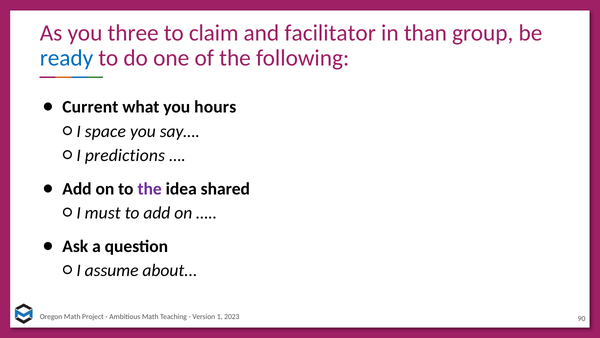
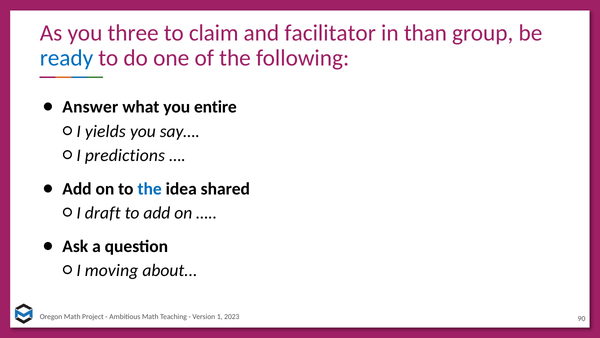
Current: Current -> Answer (90, 107)
hours: hours -> entire (215, 107)
space: space -> yields (105, 131)
the colour: purple -> blue (150, 189)
must: must -> draft (103, 213)
assume: assume -> moving (112, 270)
